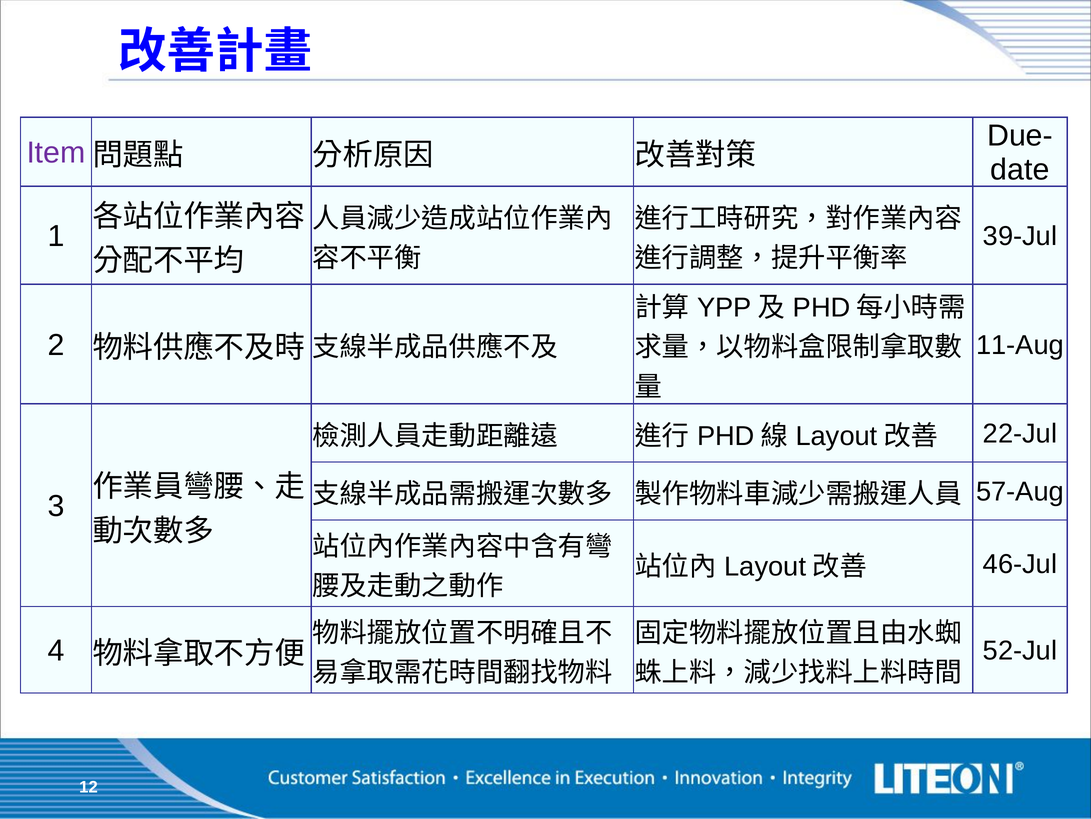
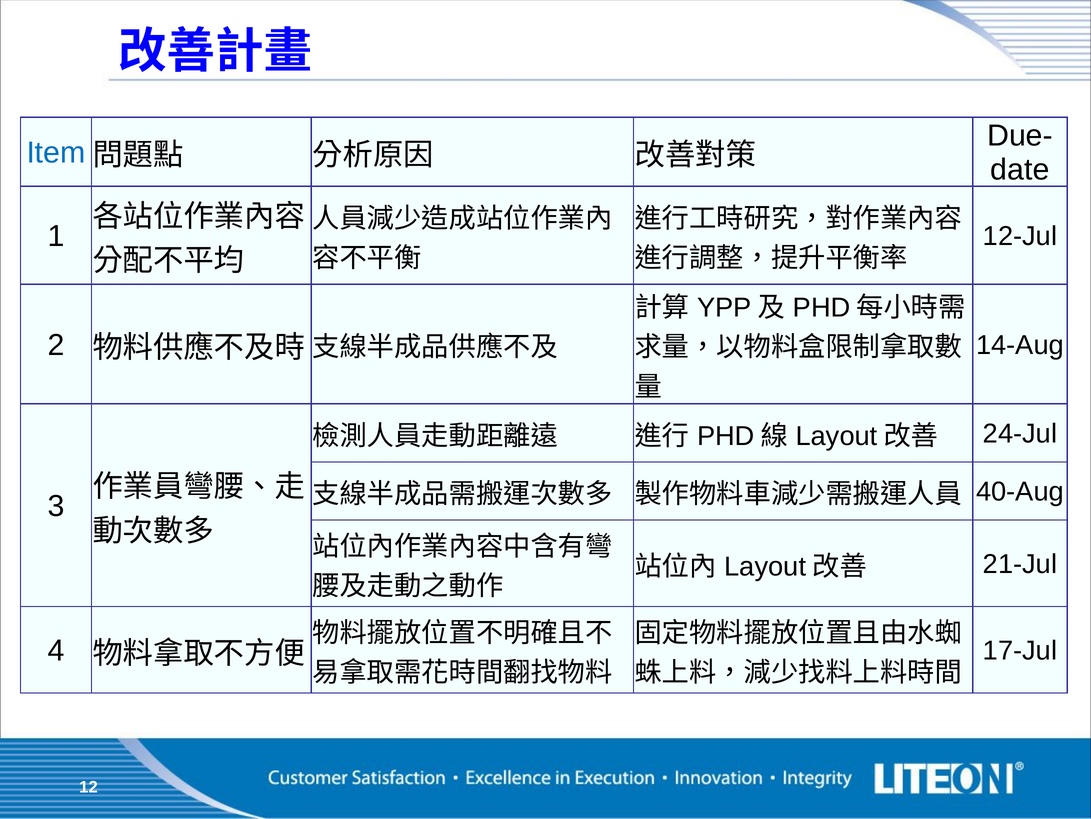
Item colour: purple -> blue (56, 153)
39-Jul: 39-Jul -> 12-Jul (1020, 236)
11-Aug: 11-Aug -> 14-Aug (1020, 345)
22-Jul: 22-Jul -> 24-Jul (1020, 433)
57-Aug: 57-Aug -> 40-Aug (1020, 492)
46-Jul: 46-Jul -> 21-Jul (1020, 564)
52-Jul: 52-Jul -> 17-Jul (1020, 650)
